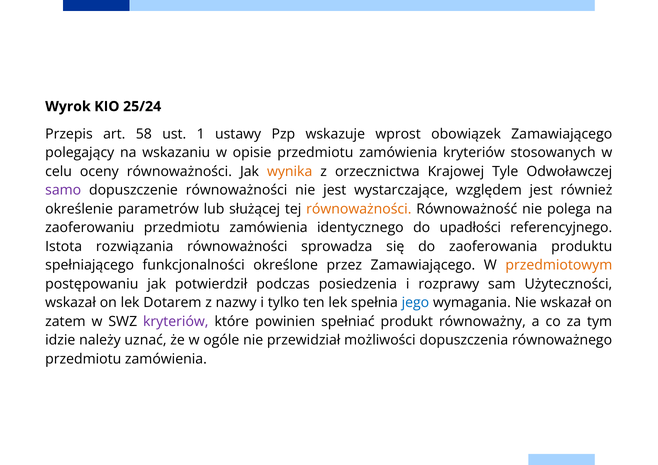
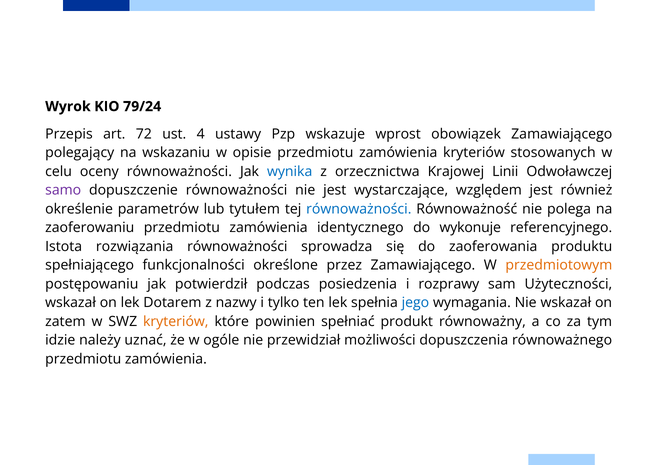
25/24: 25/24 -> 79/24 (142, 107)
58: 58 -> 72 (144, 134)
1: 1 -> 4 (201, 134)
wynika colour: orange -> blue (290, 171)
Tyle: Tyle -> Linii (505, 171)
służącej: służącej -> tytułem (255, 209)
równoważności colour: orange -> blue (359, 209)
upadłości: upadłości -> wykonuje (470, 228)
kryteriów colour: purple -> orange (176, 322)
